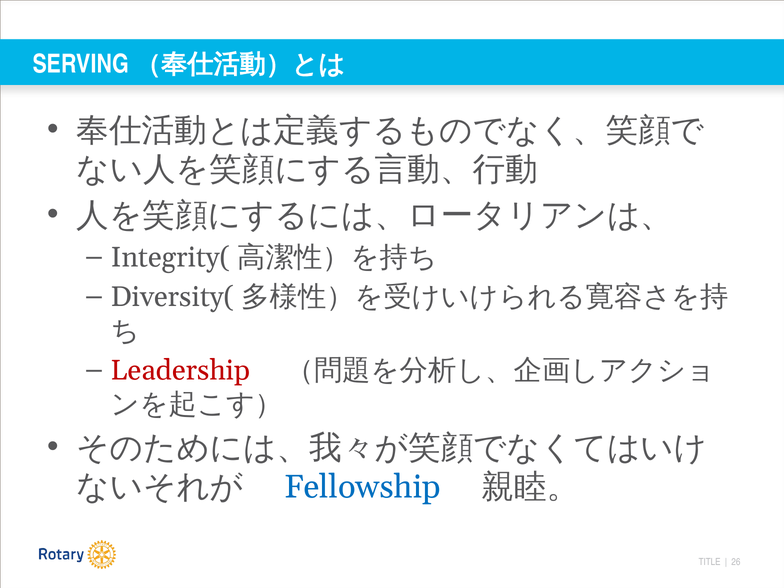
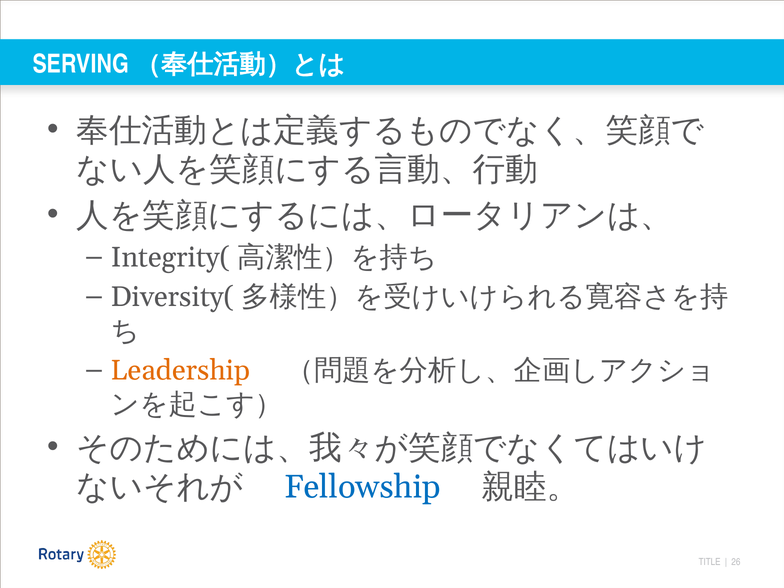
Leadership colour: red -> orange (181, 370)
